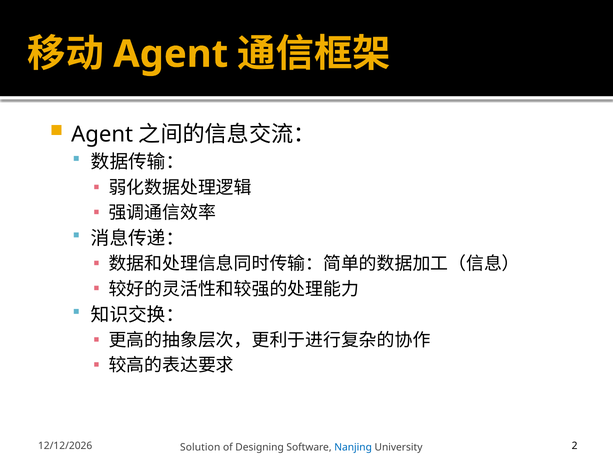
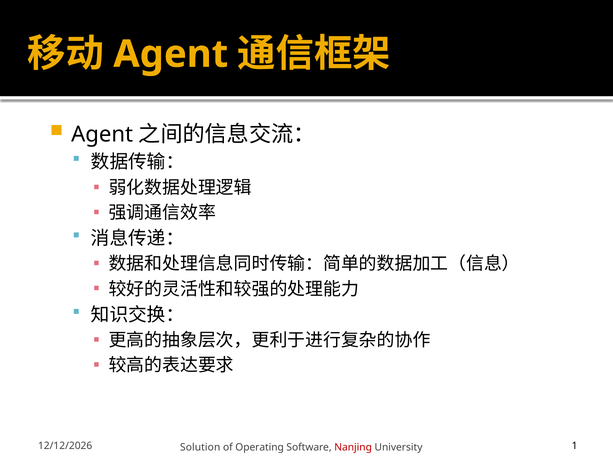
Designing: Designing -> Operating (260, 447)
Nanjing colour: blue -> red (353, 447)
2: 2 -> 1 (575, 446)
